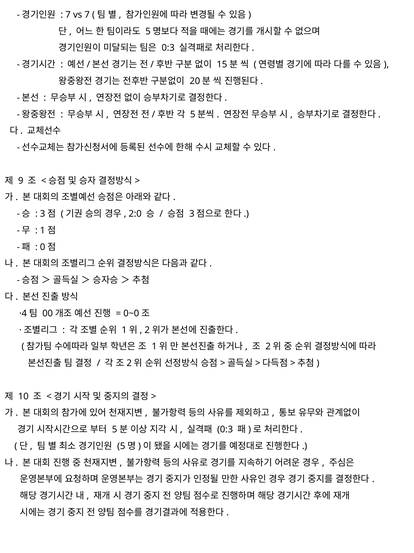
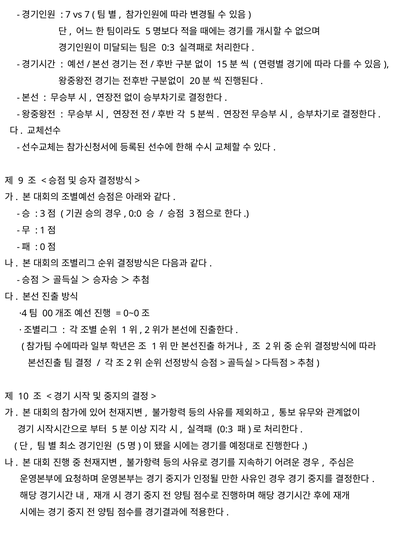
2:0: 2:0 -> 0:0 (135, 213)
